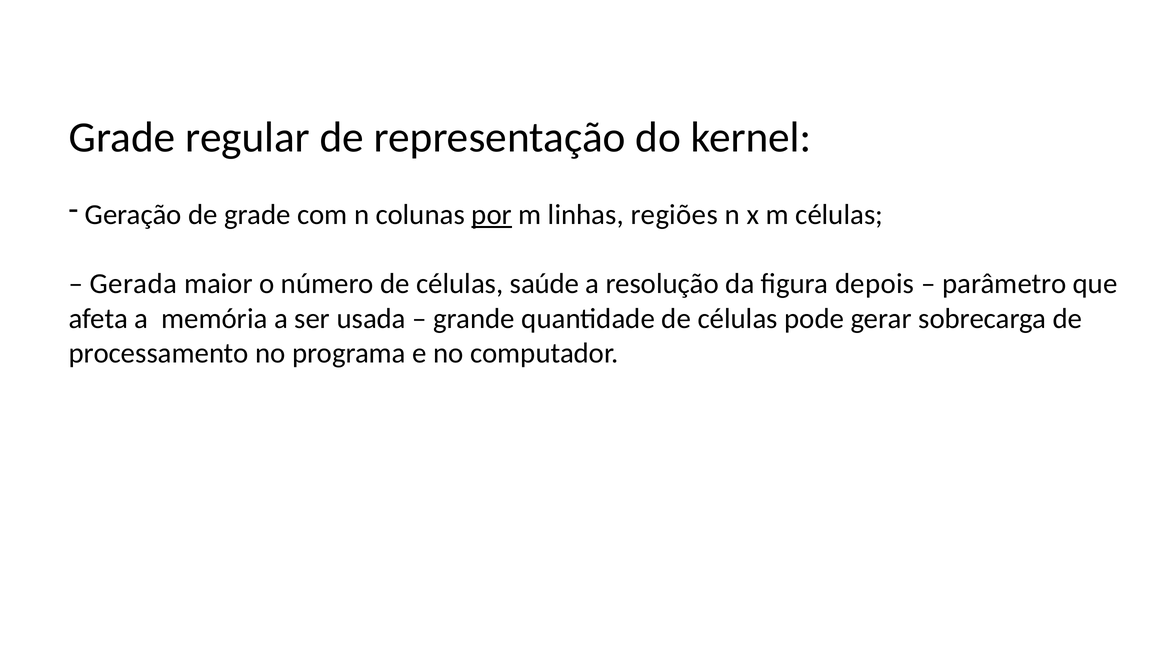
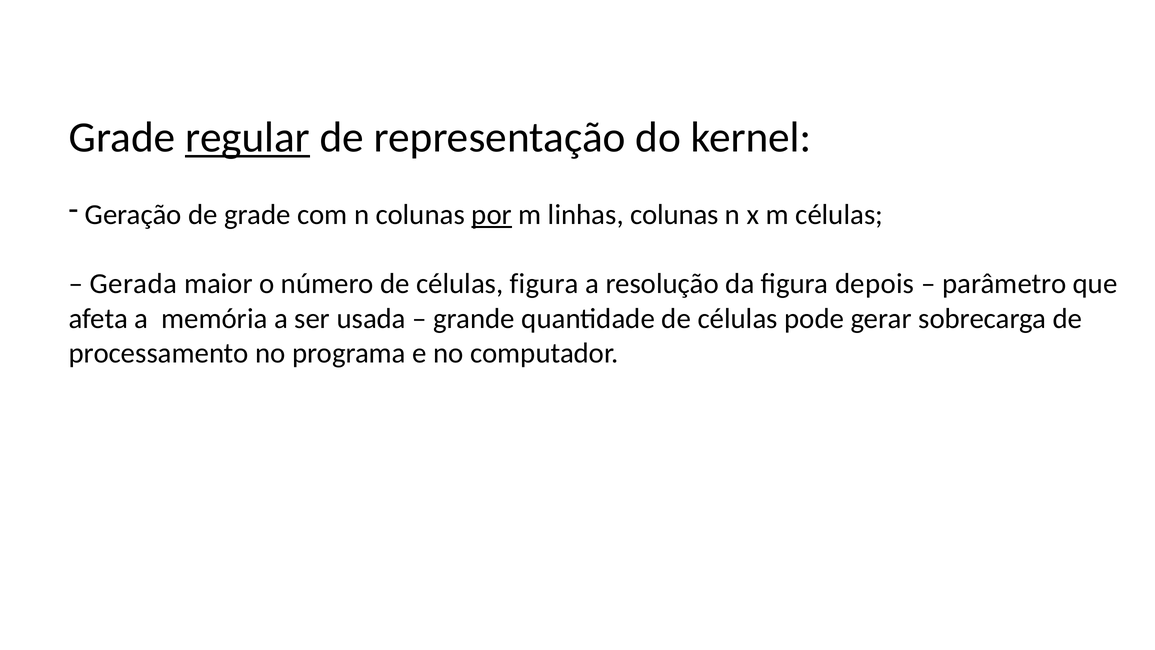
regular underline: none -> present (248, 138)
linhas regiões: regiões -> colunas (674, 214)
células saúde: saúde -> figura (544, 284)
